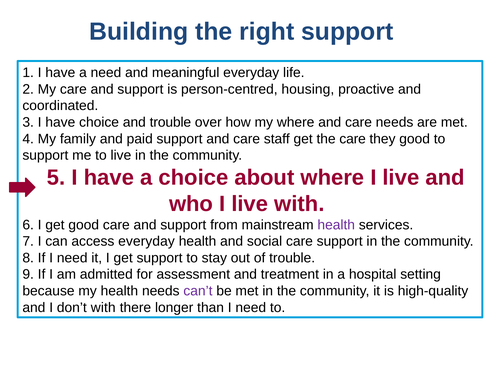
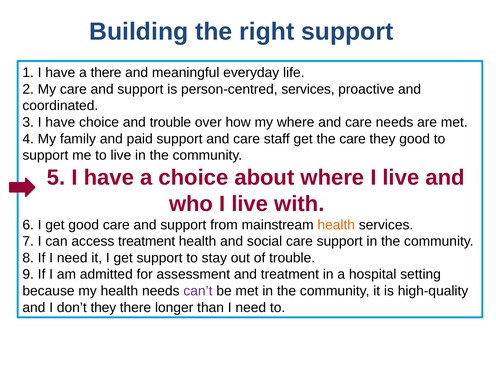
a need: need -> there (106, 73)
person-centred housing: housing -> services (308, 89)
health colour: purple -> orange (336, 225)
access everyday: everyday -> treatment (147, 241)
don’t with: with -> they (103, 308)
